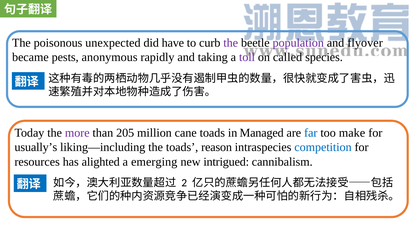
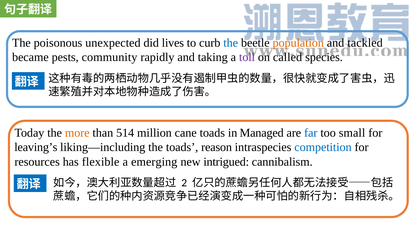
have: have -> lives (173, 43)
the colour: purple -> blue (231, 43)
population colour: purple -> orange (298, 43)
flyover: flyover -> tackled (365, 43)
anonymous: anonymous -> community (110, 57)
more colour: purple -> orange (77, 133)
205: 205 -> 514 (125, 133)
make: make -> small (352, 133)
usually’s: usually’s -> leaving’s (36, 147)
alighted: alighted -> flexible (101, 162)
